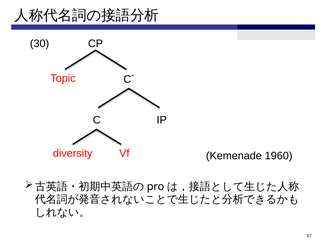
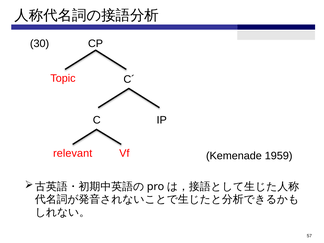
diversity: diversity -> relevant (73, 153)
1960: 1960 -> 1959 (279, 156)
